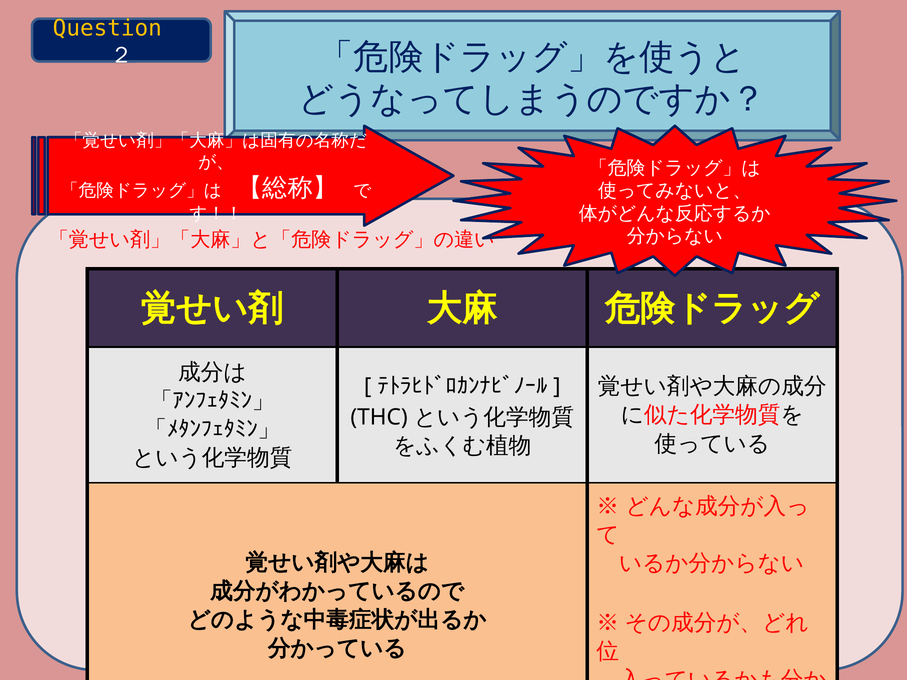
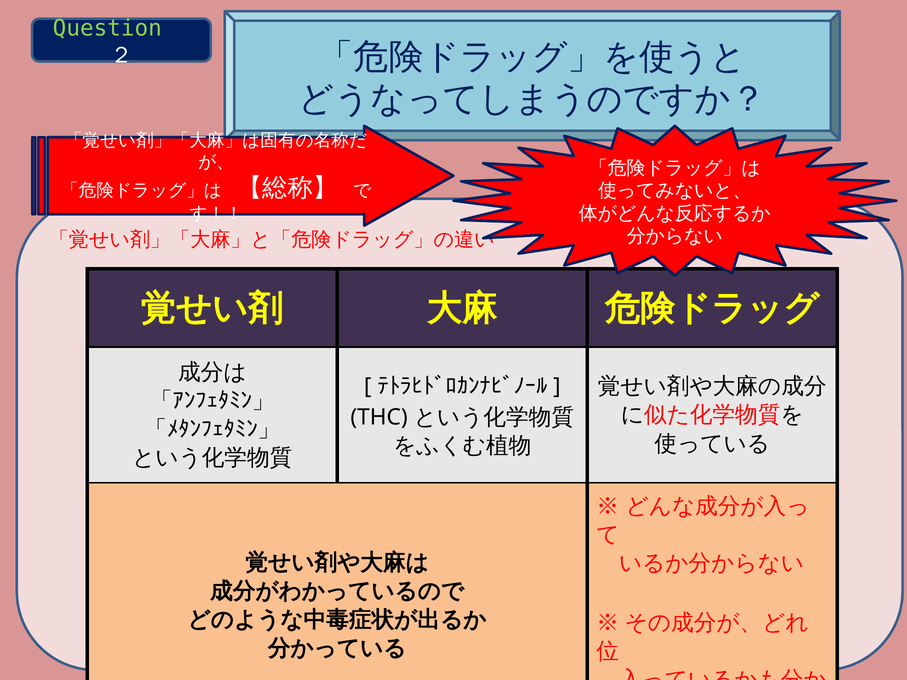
Question colour: yellow -> light green (107, 28)
